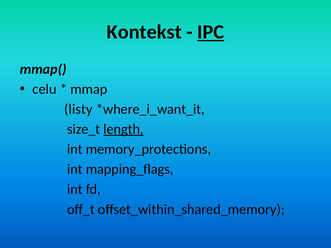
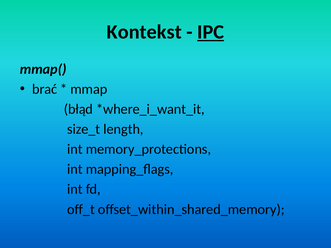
celu: celu -> brać (45, 89)
listy: listy -> błąd (78, 109)
length underline: present -> none (123, 129)
